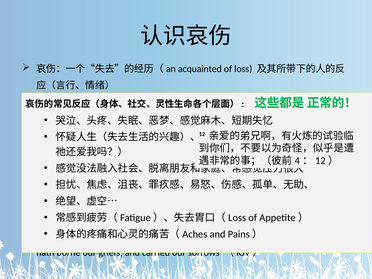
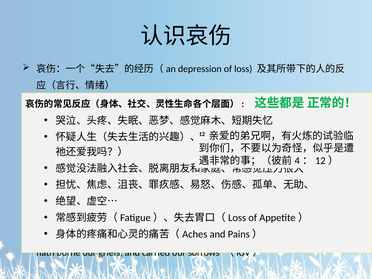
acquainted: acquainted -> depression (200, 69)
